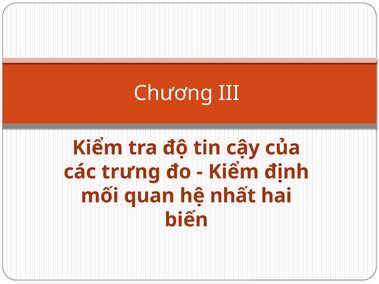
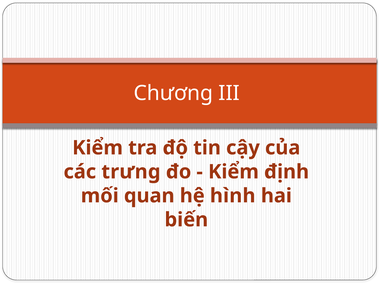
nhất: nhất -> hình (233, 196)
